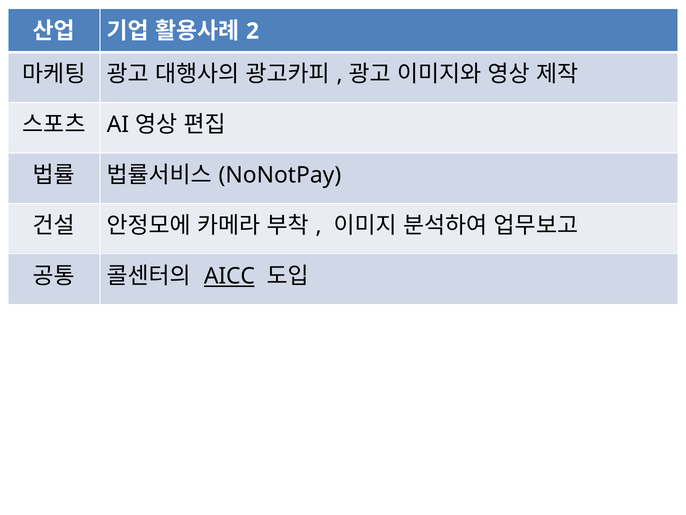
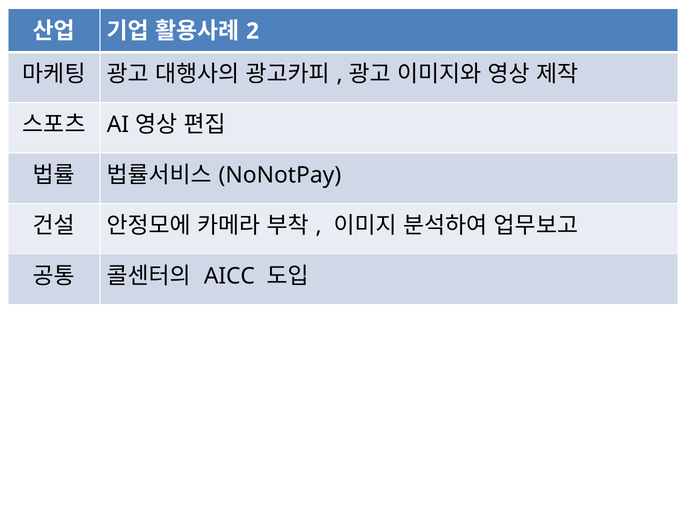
AICC underline: present -> none (229, 276)
